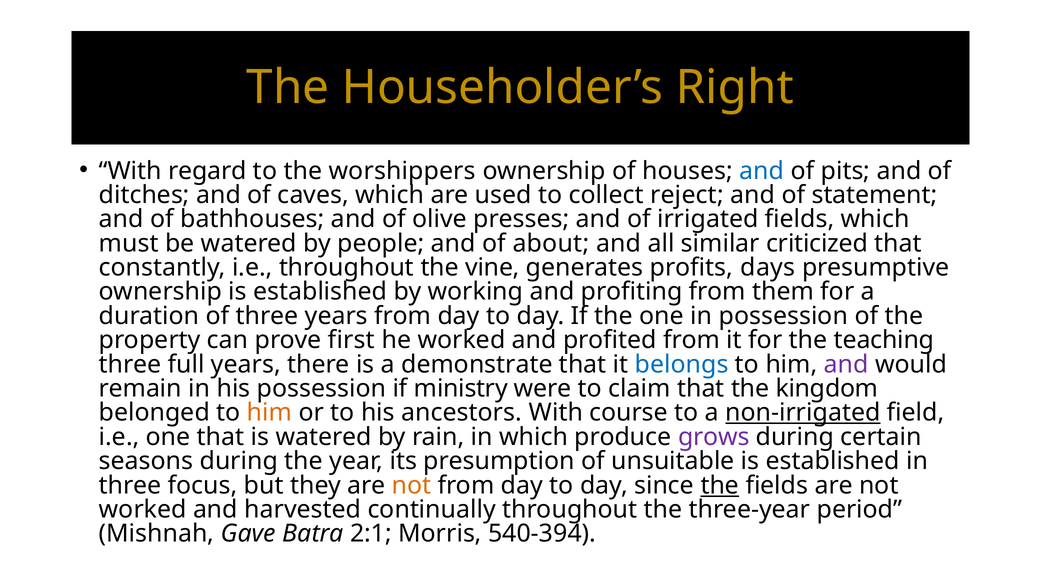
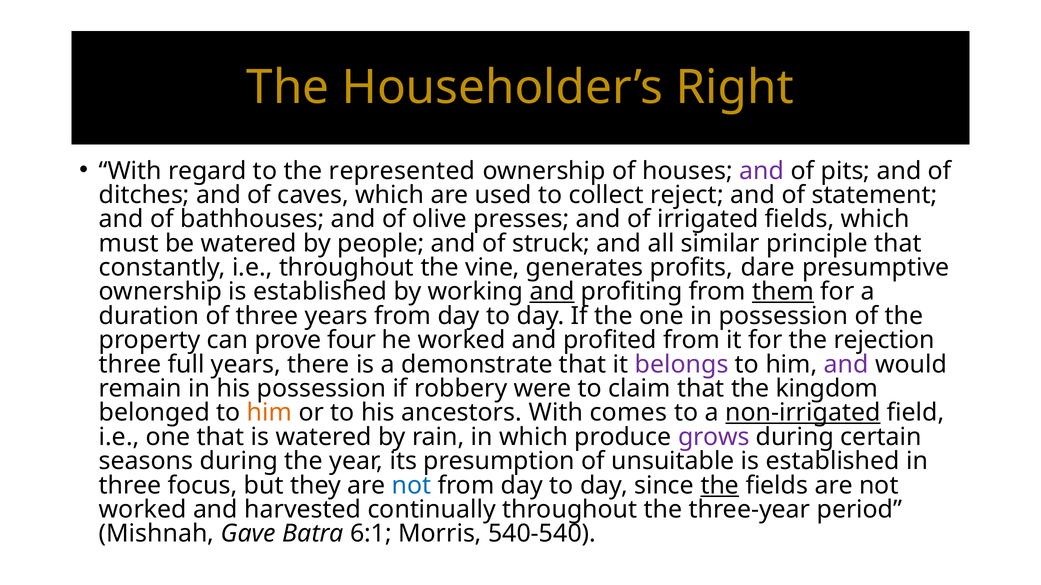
worshippers: worshippers -> represented (402, 171)
and colour: blue -> purple (762, 171)
about: about -> struck (551, 244)
criticized: criticized -> principle (817, 244)
days: days -> dare (768, 268)
and underline: none -> present (552, 292)
them underline: none -> present (783, 292)
first: first -> four (352, 340)
teaching: teaching -> rejection (884, 340)
belongs colour: blue -> purple (682, 365)
ministry: ministry -> robbery (461, 389)
course: course -> comes (628, 413)
not colour: orange -> blue (411, 486)
2:1: 2:1 -> 6:1 (371, 534)
540-394: 540-394 -> 540-540 (542, 534)
